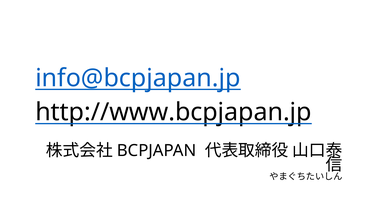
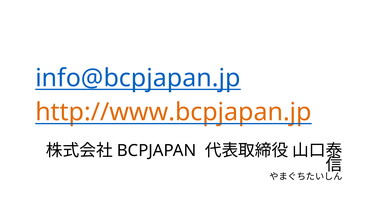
http://www.bcpjapan.jp colour: black -> orange (173, 112)
